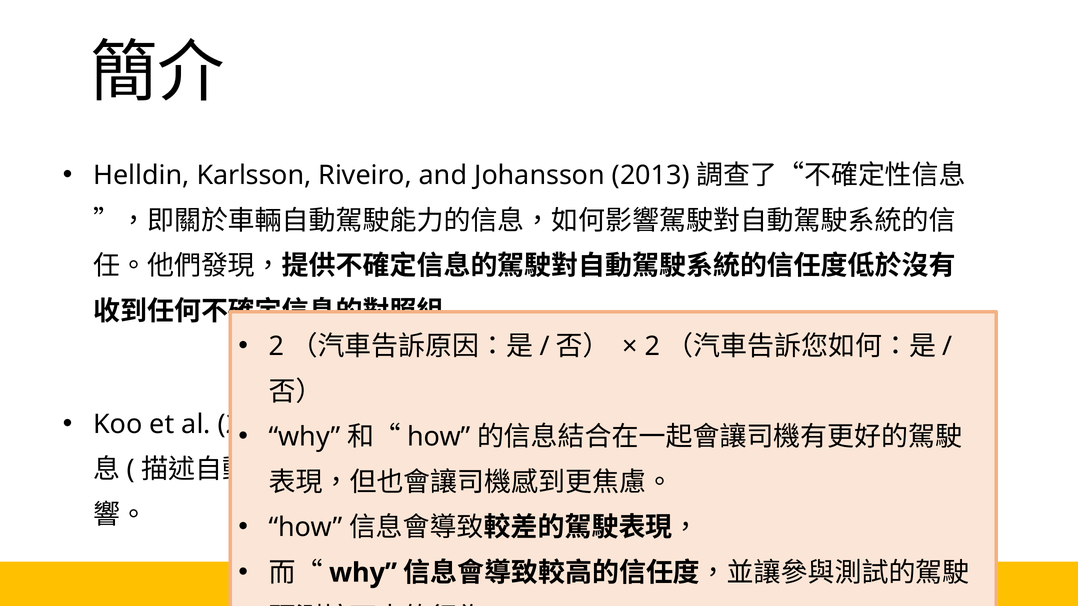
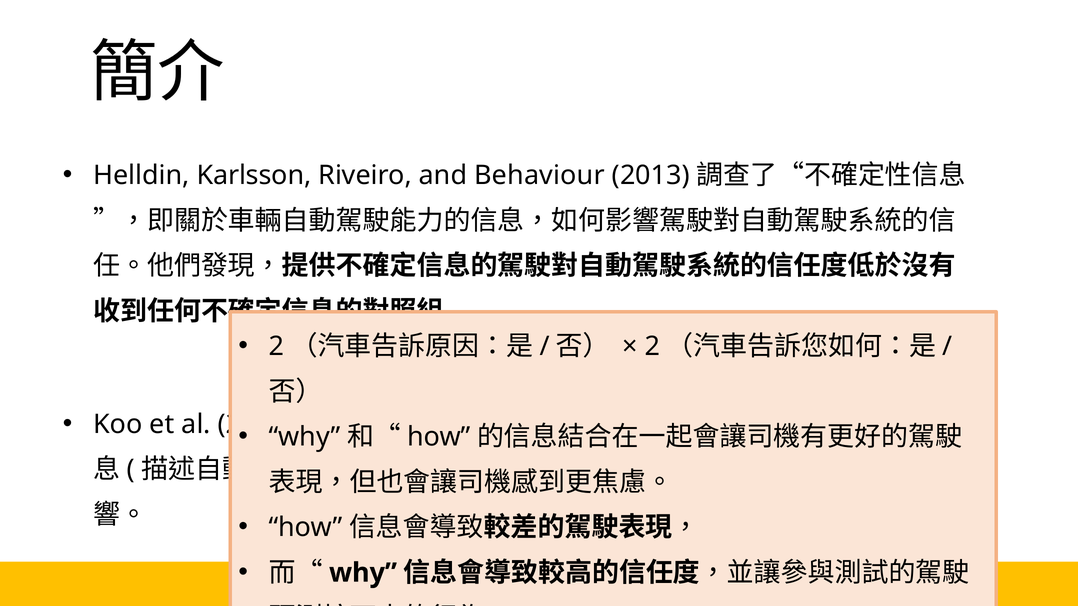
Johansson: Johansson -> Behaviour (539, 176)
